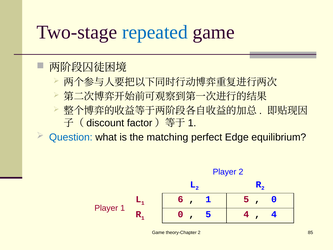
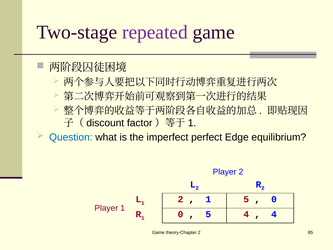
repeated colour: blue -> purple (155, 32)
matching: matching -> imperfect (167, 137)
1 6: 6 -> 2 (181, 199)
